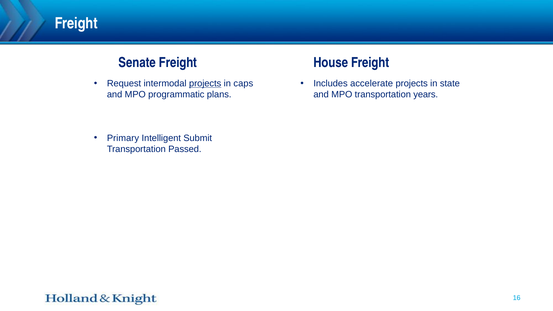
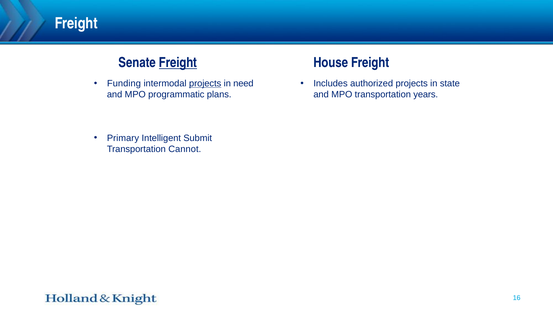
Freight underline: none -> present (178, 63)
Request: Request -> Funding (124, 84)
caps: caps -> need (243, 84)
accelerate: accelerate -> authorized (372, 84)
Passed: Passed -> Cannot (185, 149)
